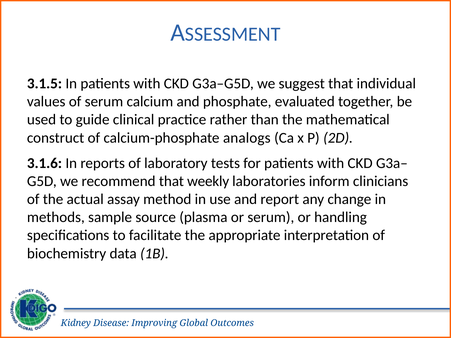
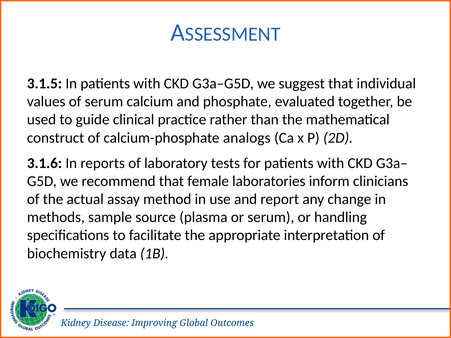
weekly: weekly -> female (208, 181)
